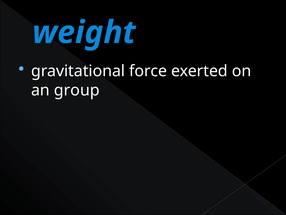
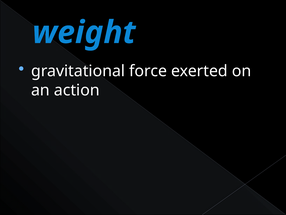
group: group -> action (77, 90)
